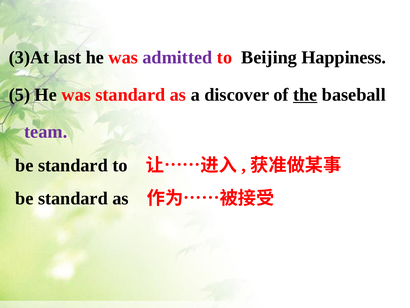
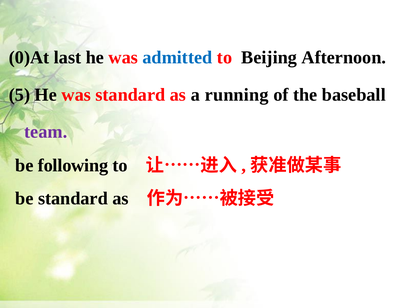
3)At: 3)At -> 0)At (29, 57)
admitted colour: purple -> blue (177, 57)
Happiness: Happiness -> Afternoon (344, 57)
discover: discover -> running (237, 95)
the underline: present -> none (305, 95)
standard: standard -> following (73, 165)
